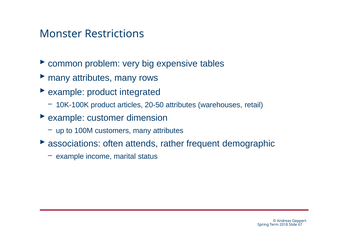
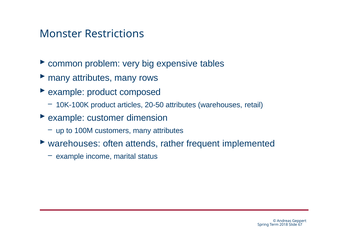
integrated: integrated -> composed (140, 92)
associations: associations -> warehouses (74, 143)
demographic: demographic -> implemented (249, 143)
